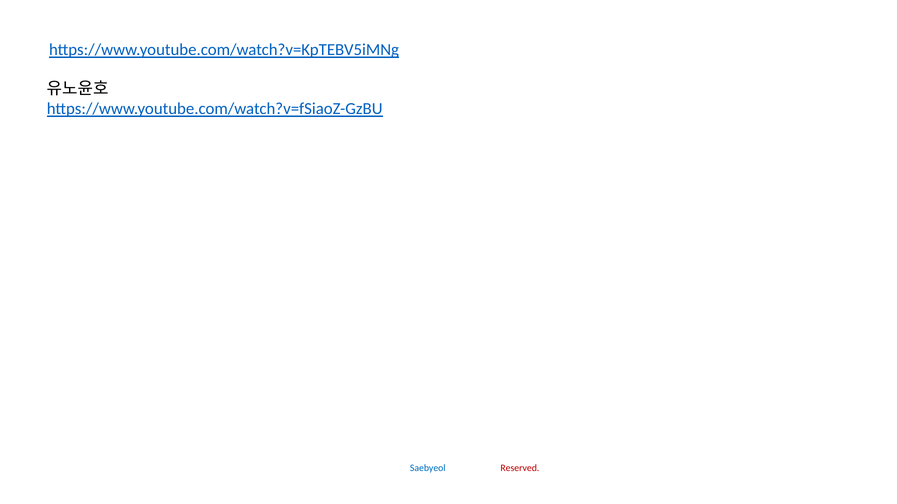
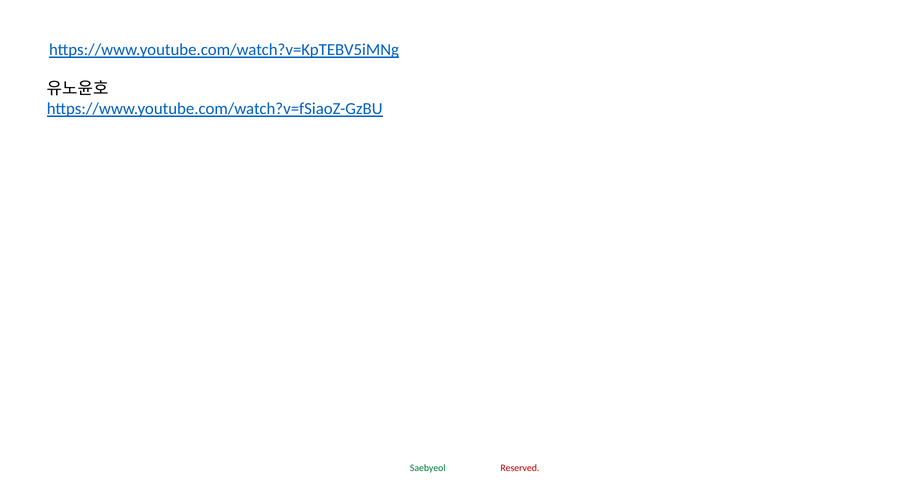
Saebyeol colour: blue -> green (428, 469)
